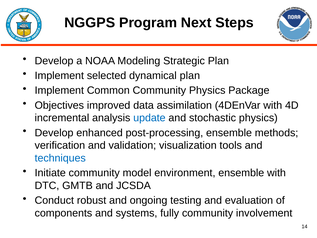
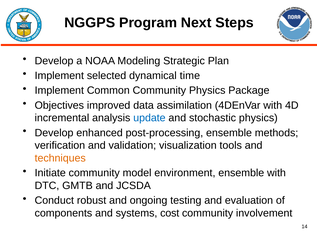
dynamical plan: plan -> time (190, 76)
techniques colour: blue -> orange (60, 158)
fully: fully -> cost (170, 213)
